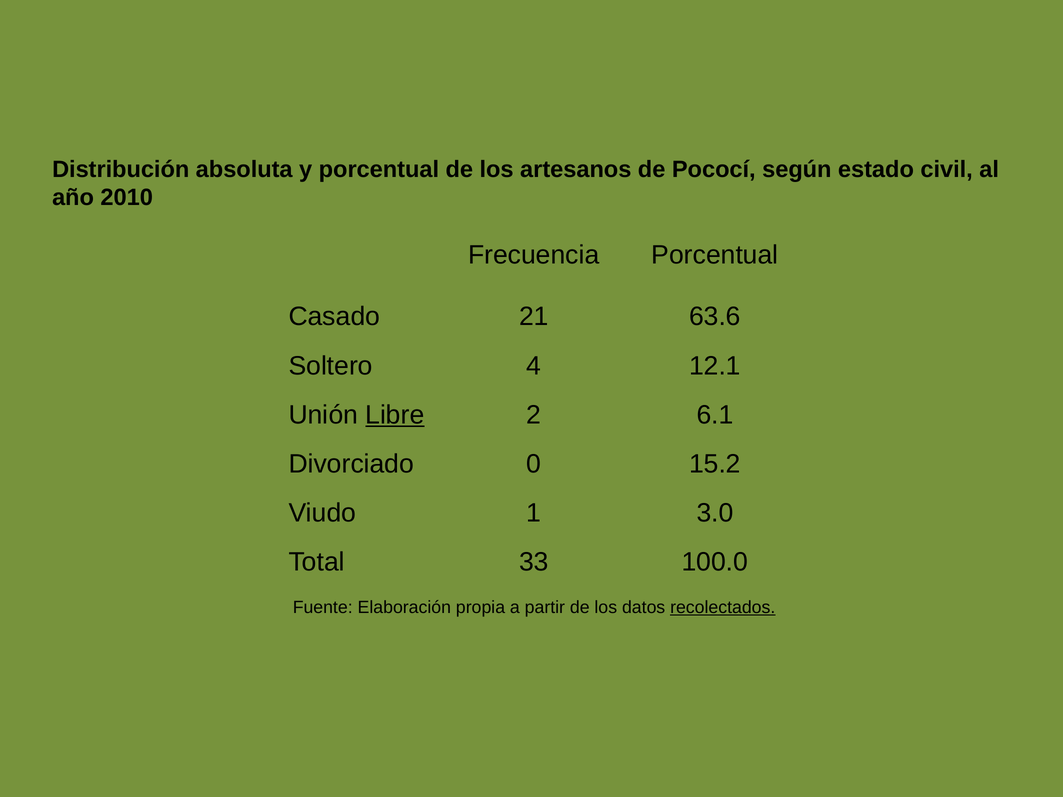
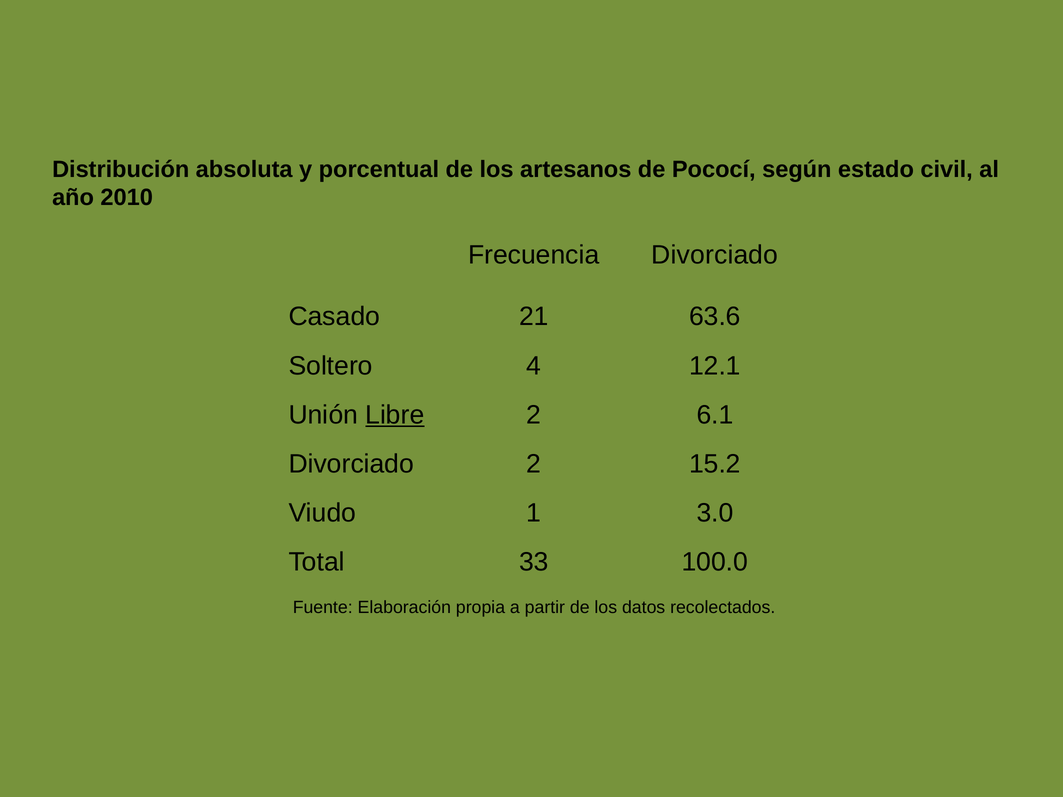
Frecuencia Porcentual: Porcentual -> Divorciado (715, 255)
Divorciado 0: 0 -> 2 (534, 464)
recolectados underline: present -> none (723, 608)
